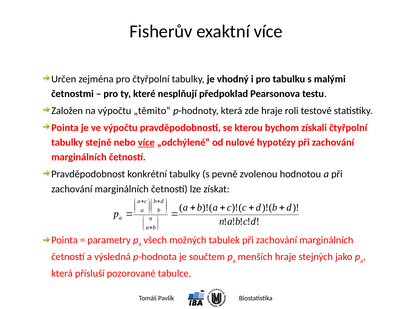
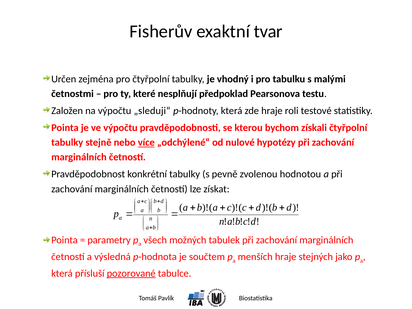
exaktní více: více -> tvar (268, 32)
„těmito“: „těmito“ -> „sleduji“ (152, 111)
pozorované underline: none -> present (131, 273)
